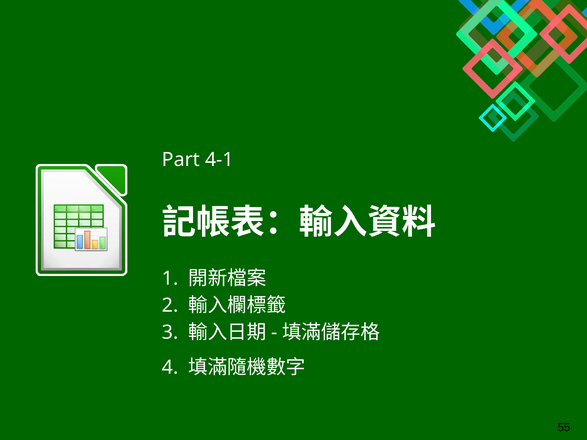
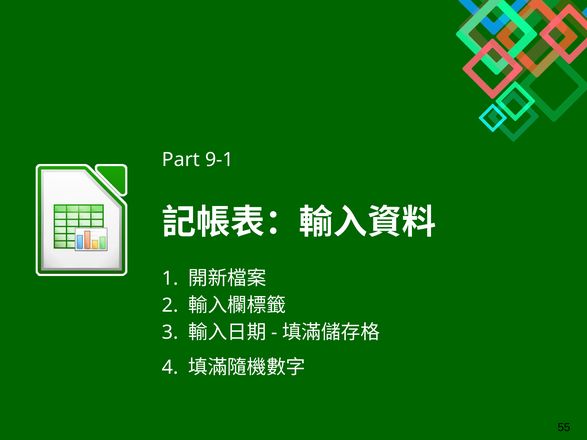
4-1: 4-1 -> 9-1 (219, 160)
